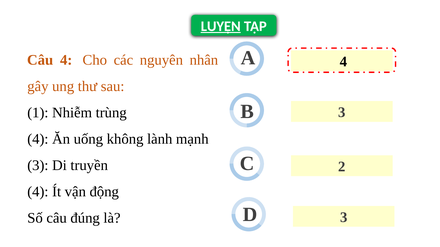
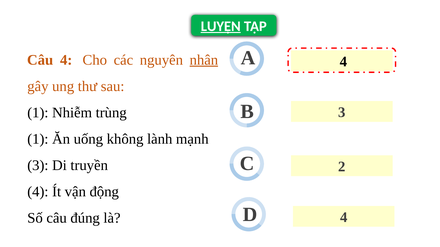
nhân underline: none -> present (204, 60)
4: 4 -> 1 (38, 139)
D 3: 3 -> 4 (344, 218)
